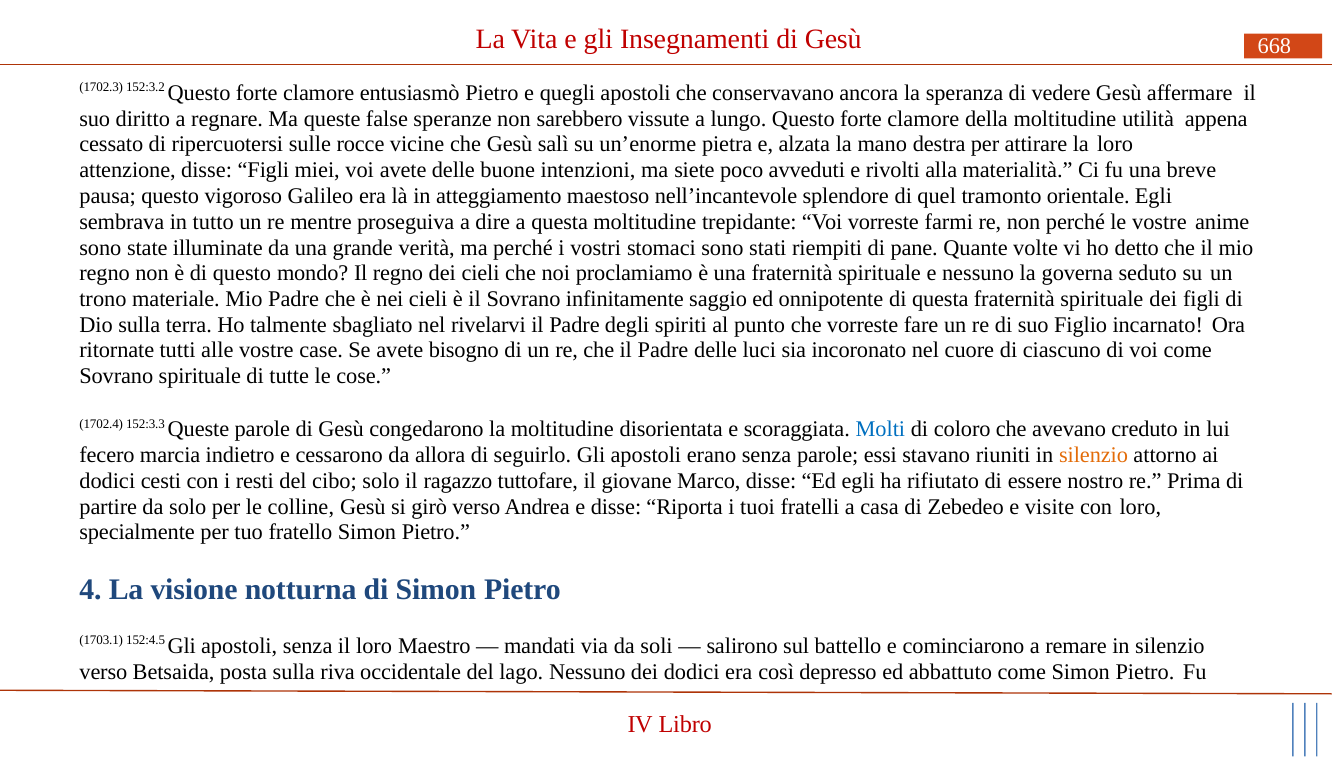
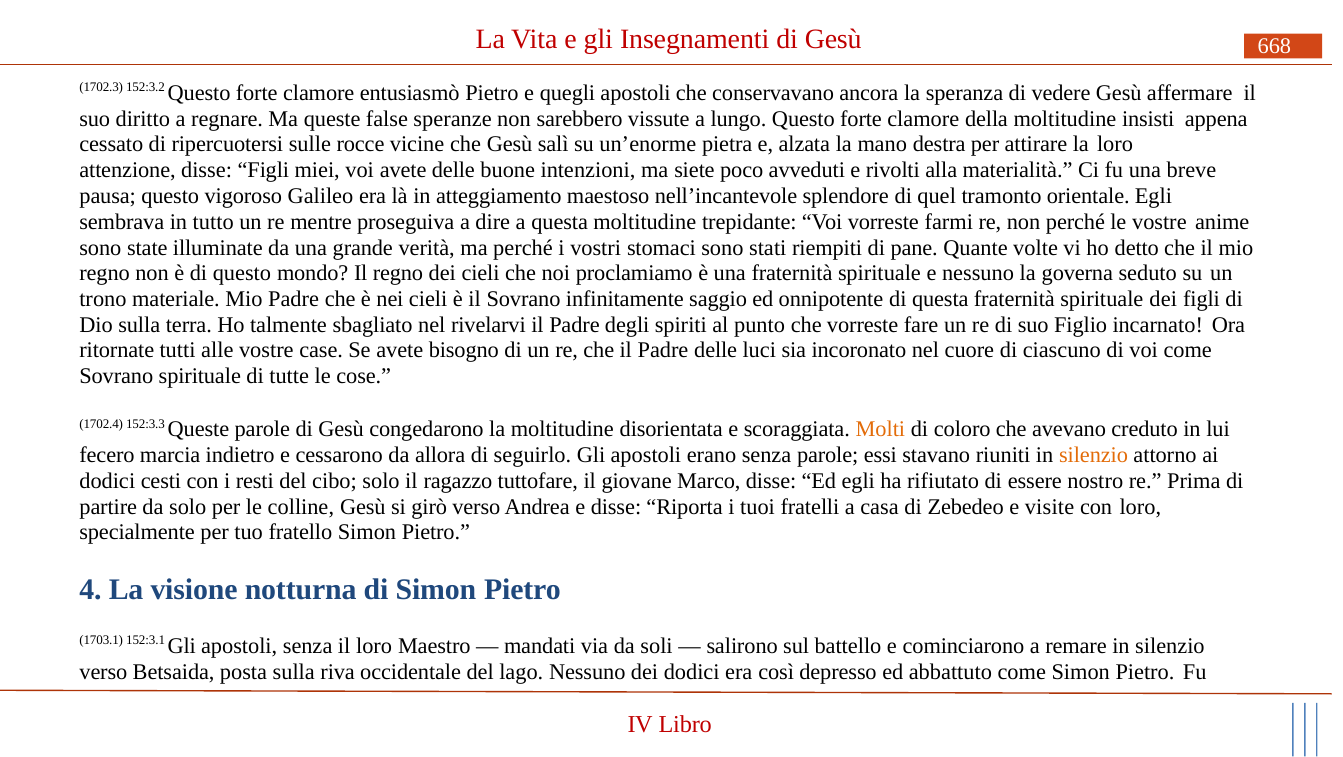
utilità: utilità -> insisti (1148, 119)
Molti colour: blue -> orange (880, 429)
152:4.5: 152:4.5 -> 152:3.1 (146, 640)
